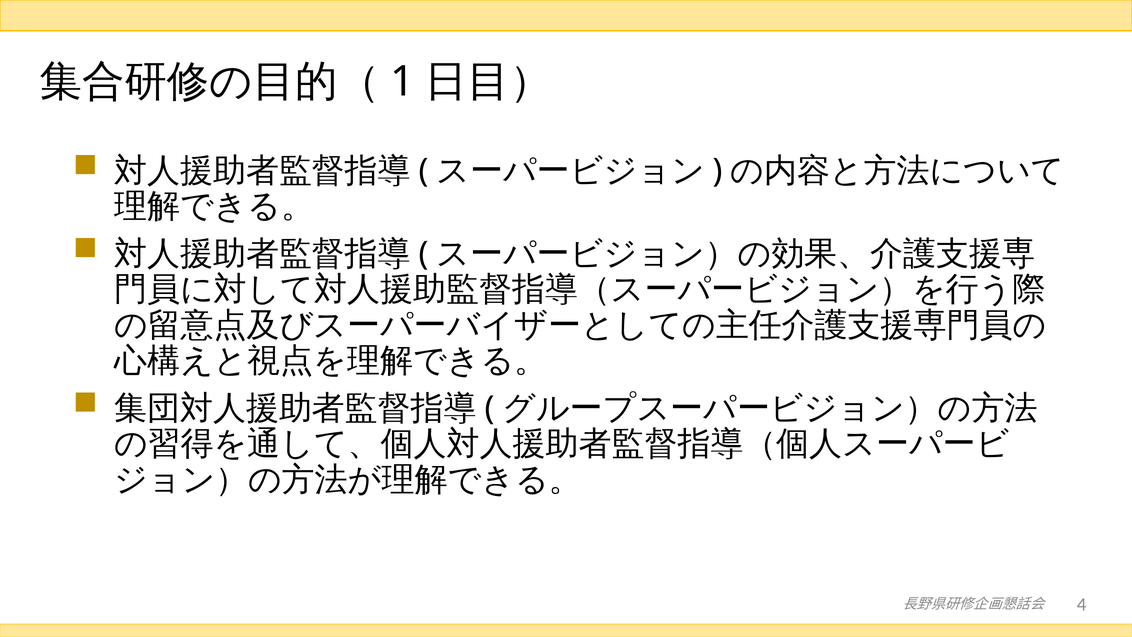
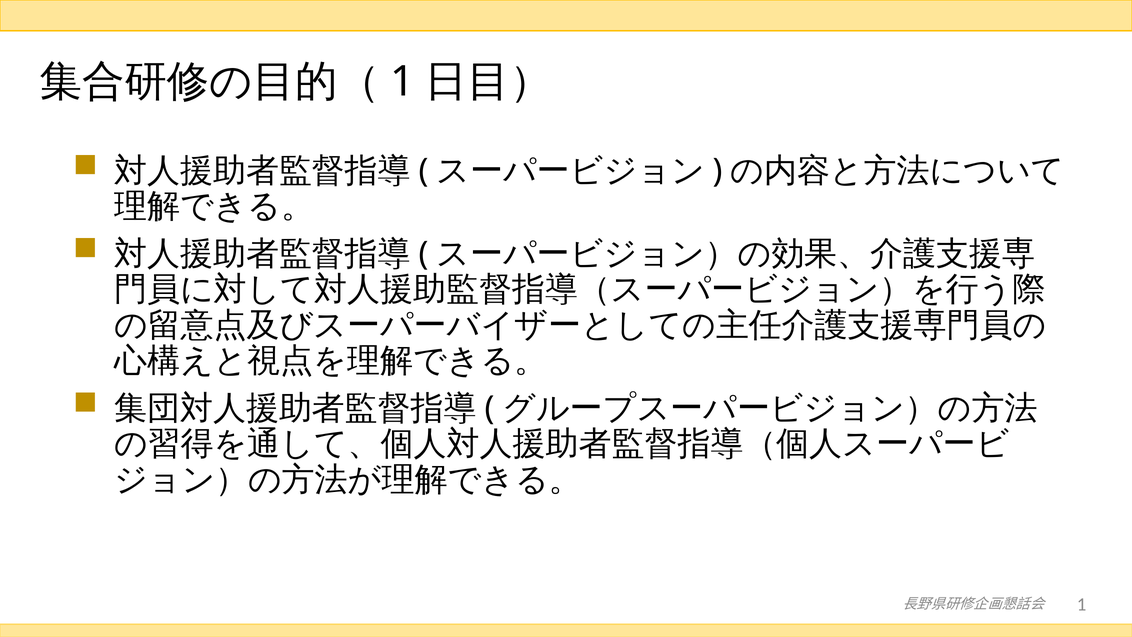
4: 4 -> 1 (1082, 604)
